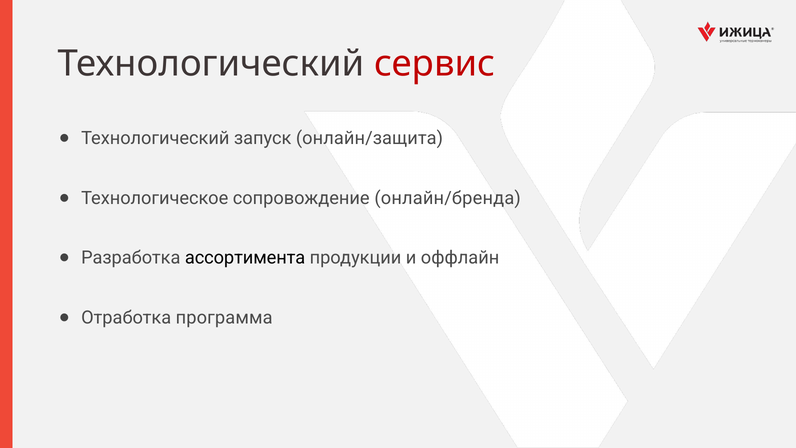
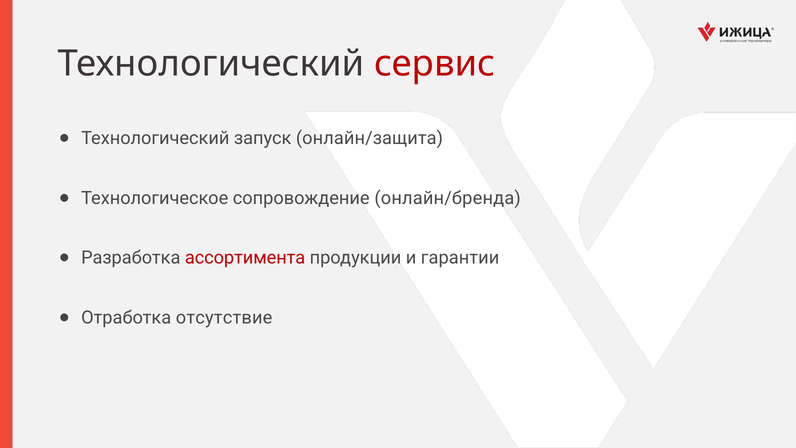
ассортимента colour: black -> red (245, 258)
оффлайн: оффлайн -> гарантии (460, 258)
программа: программа -> отсутствие (224, 317)
